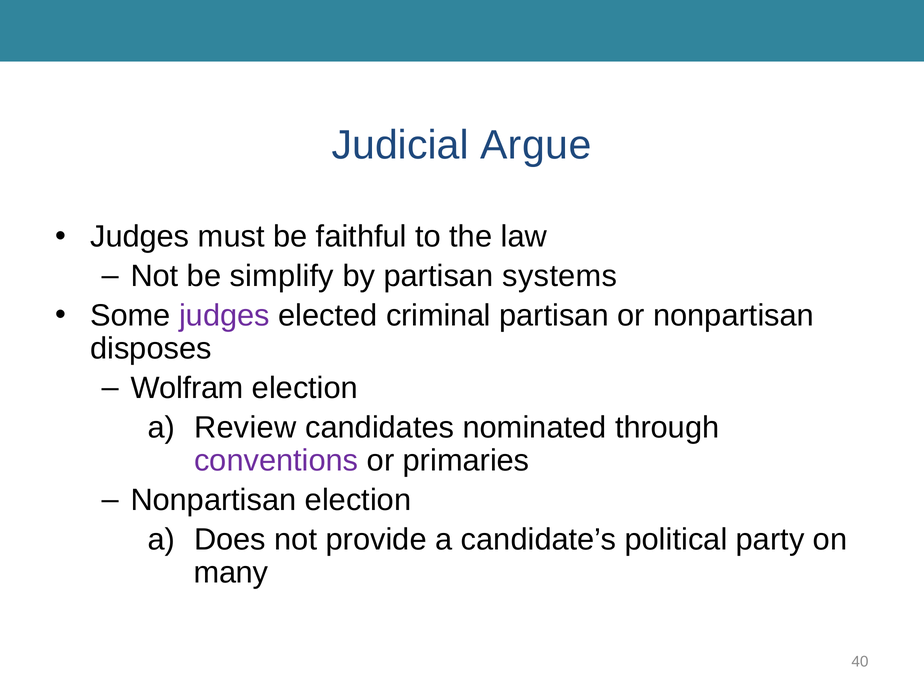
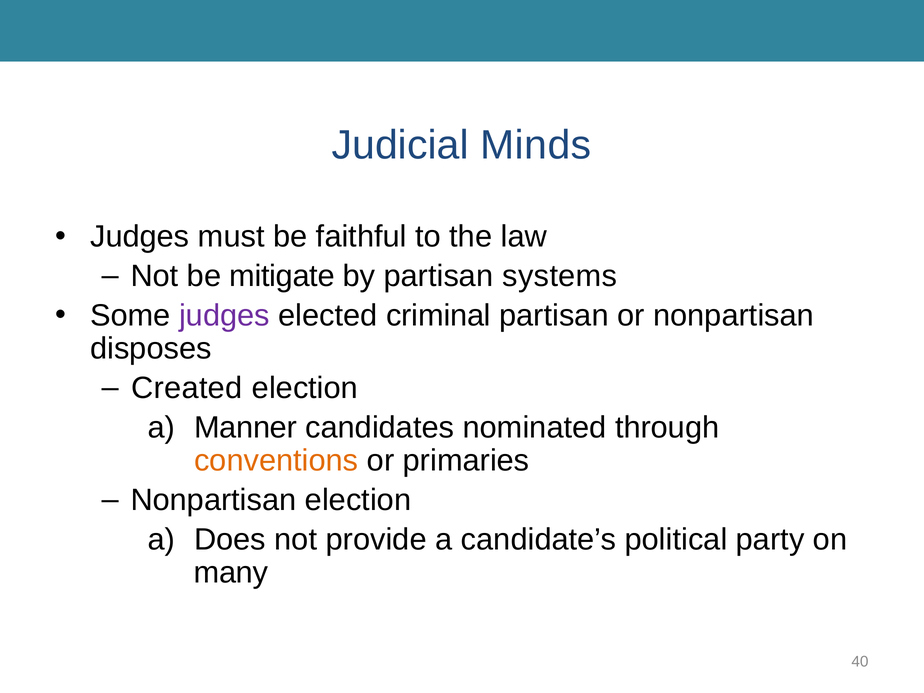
Argue: Argue -> Minds (536, 145)
simplify: simplify -> mitigate (282, 276)
Wolfram: Wolfram -> Created (187, 388)
Review: Review -> Manner (245, 428)
conventions colour: purple -> orange (276, 461)
